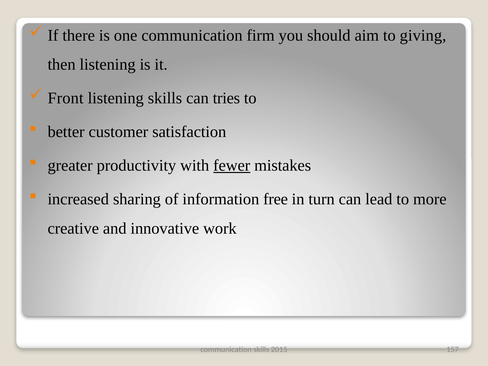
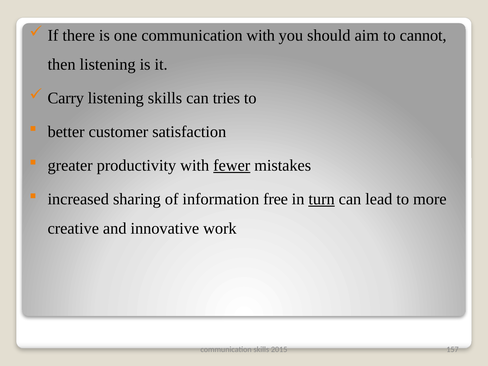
communication firm: firm -> with (261, 35)
giving: giving -> cannot (423, 35)
Front: Front -> Carry (66, 98)
turn underline: none -> present (322, 199)
